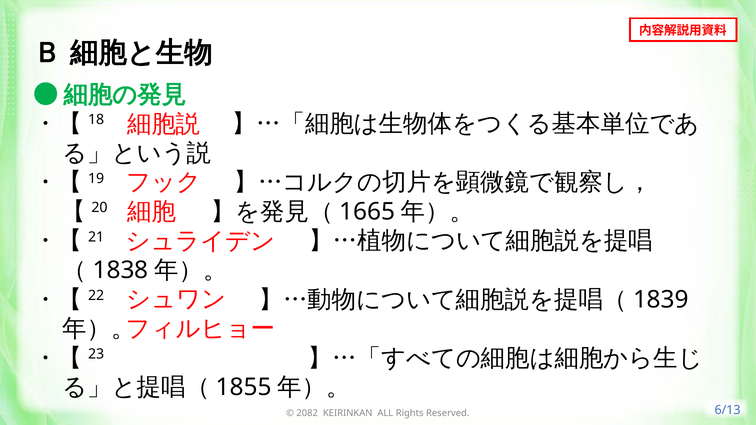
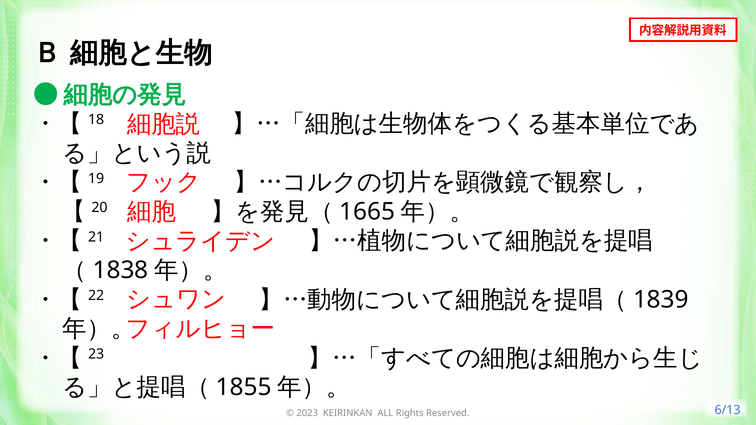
2082: 2082 -> 2023 (307, 414)
